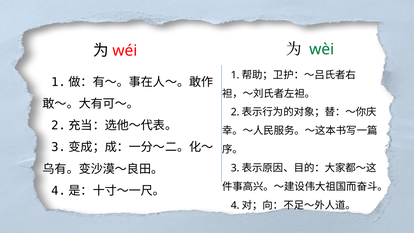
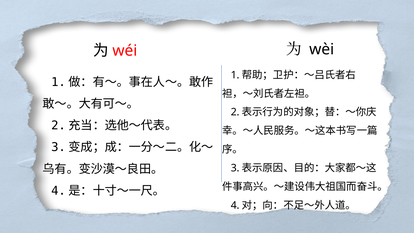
wèi colour: green -> black (322, 49)
